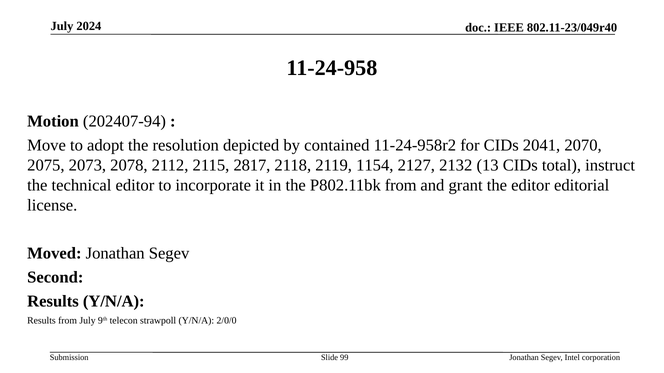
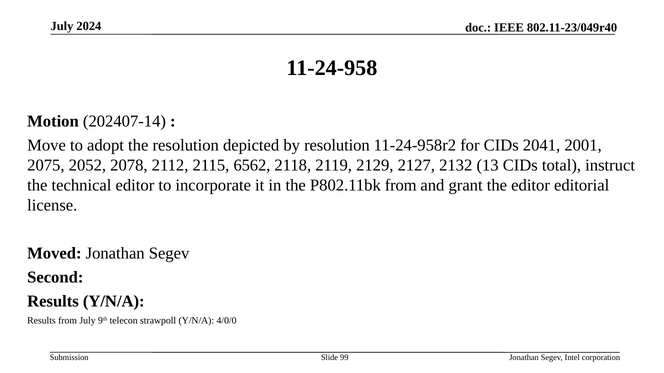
202407-94: 202407-94 -> 202407-14 (124, 122)
by contained: contained -> resolution (337, 146)
2070: 2070 -> 2001 (583, 146)
2073: 2073 -> 2052 (87, 166)
2817: 2817 -> 6562 (252, 166)
1154: 1154 -> 2129 (375, 166)
2/0/0: 2/0/0 -> 4/0/0 (227, 321)
